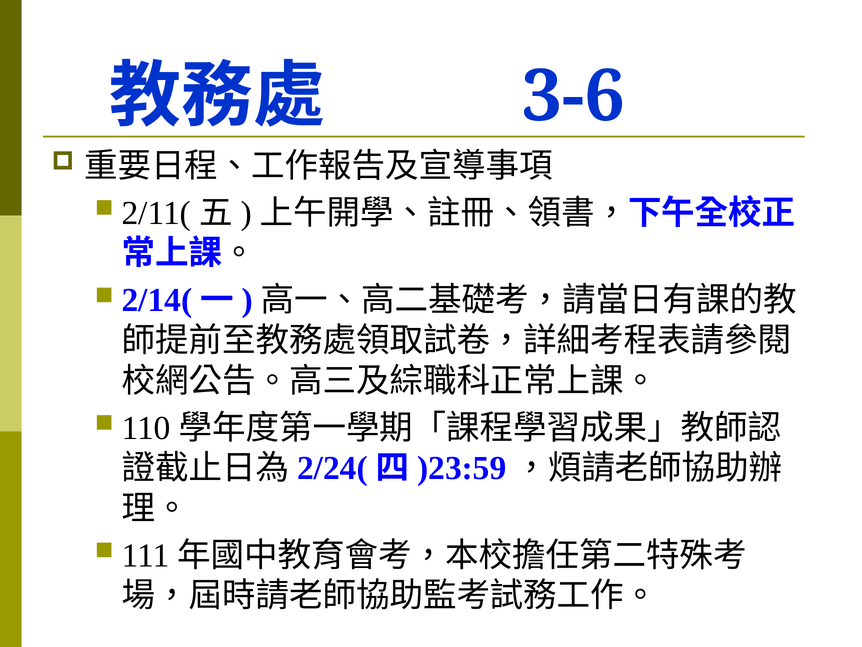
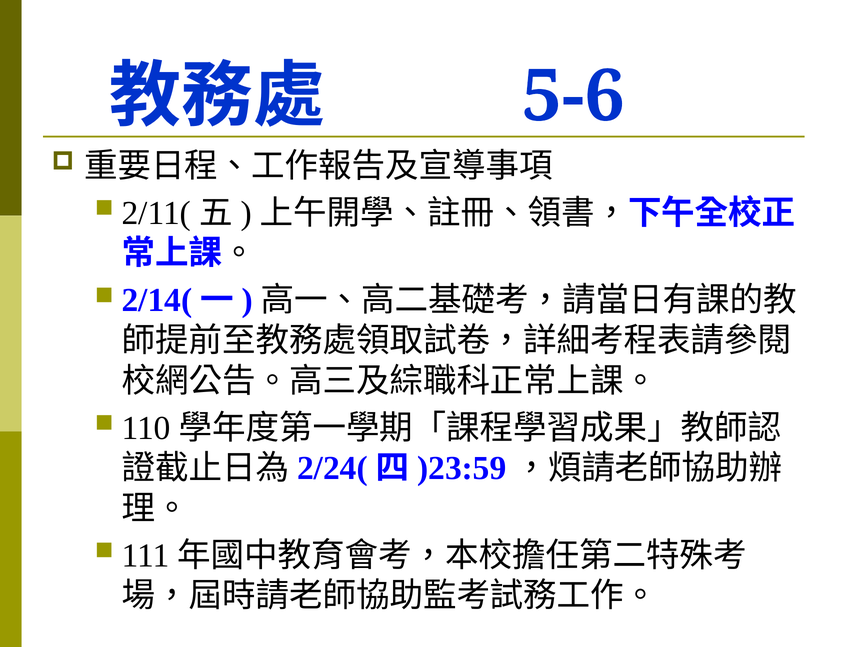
3-6: 3-6 -> 5-6 (573, 96)
